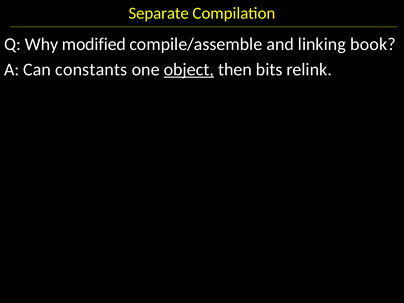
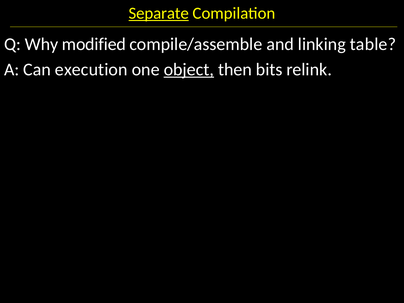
Separate underline: none -> present (159, 13)
book: book -> table (373, 44)
constants: constants -> execution (91, 69)
